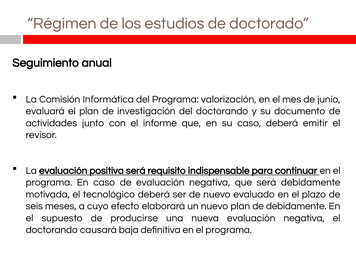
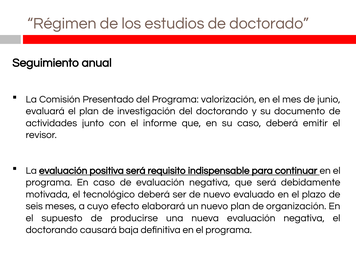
Informática: Informática -> Presentado (108, 99)
de debidamente: debidamente -> organización (296, 206)
